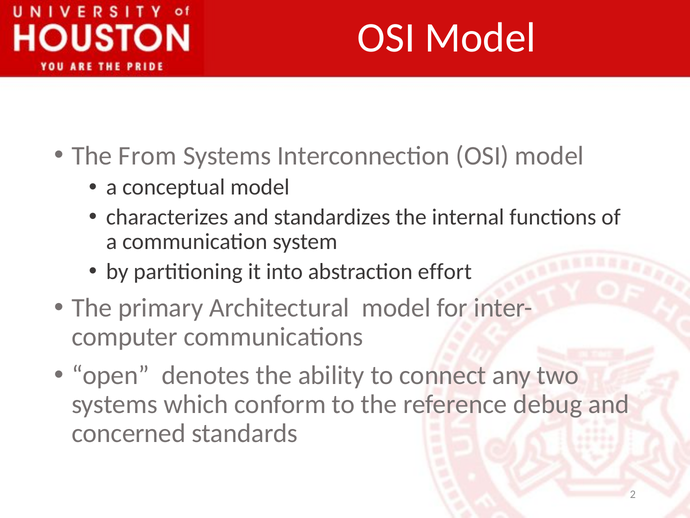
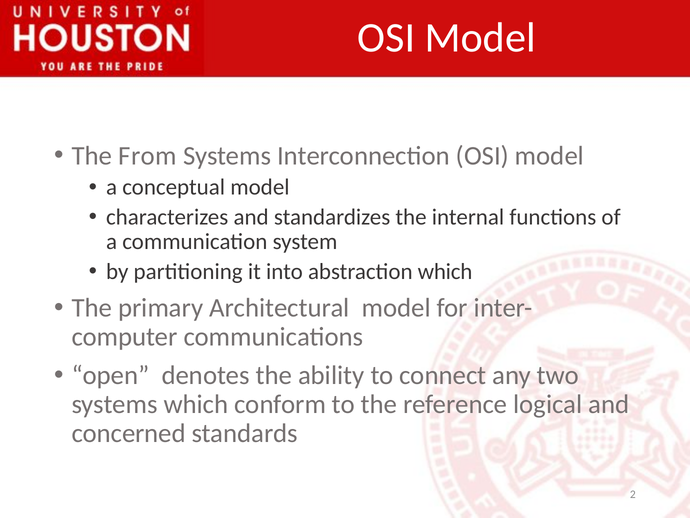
abstraction effort: effort -> which (445, 271)
debug: debug -> logical (548, 404)
